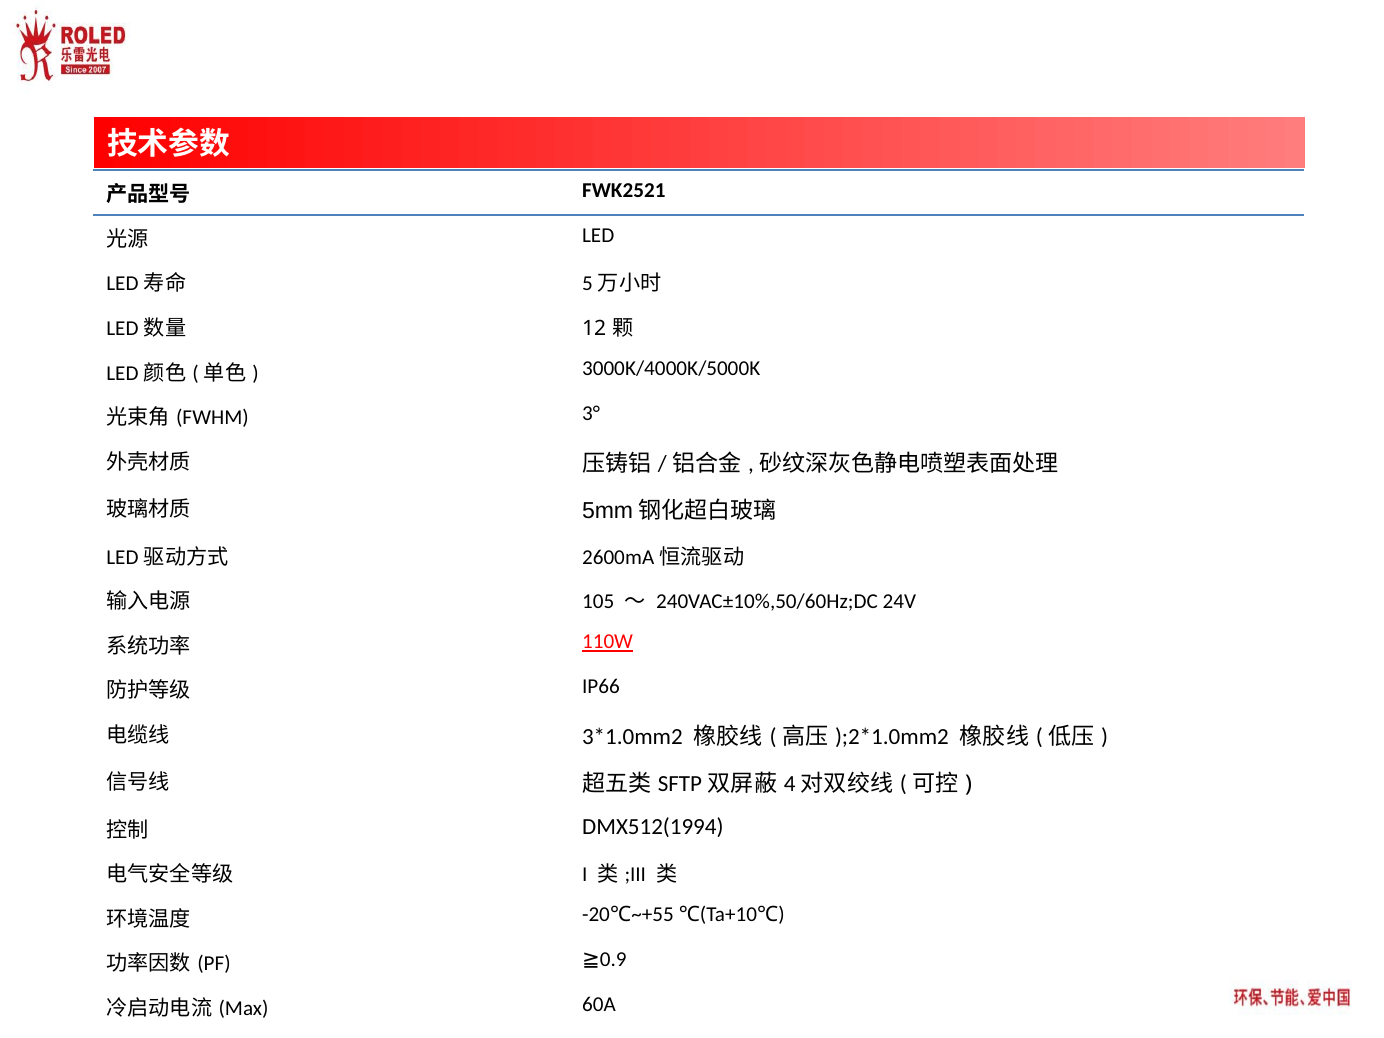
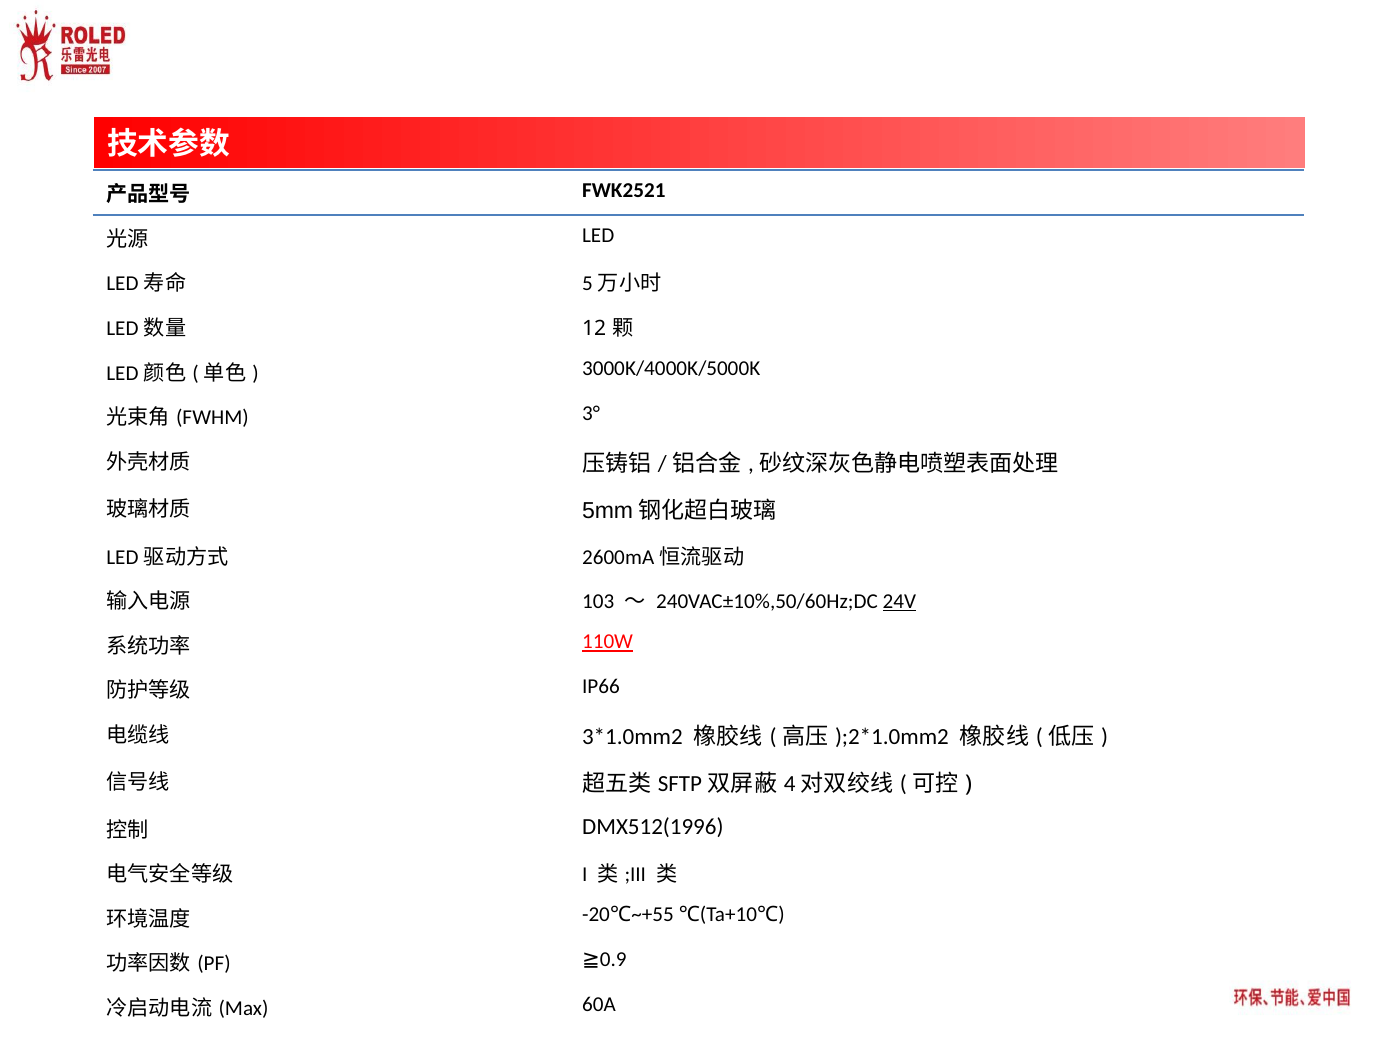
105: 105 -> 103 (598, 602)
24V underline: none -> present (899, 602)
DMX512(1994: DMX512(1994 -> DMX512(1996 (653, 827)
